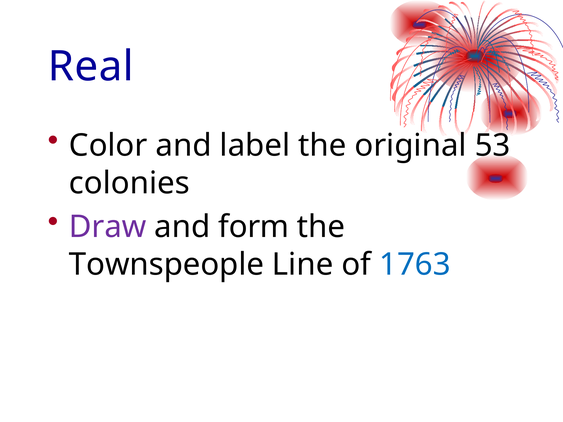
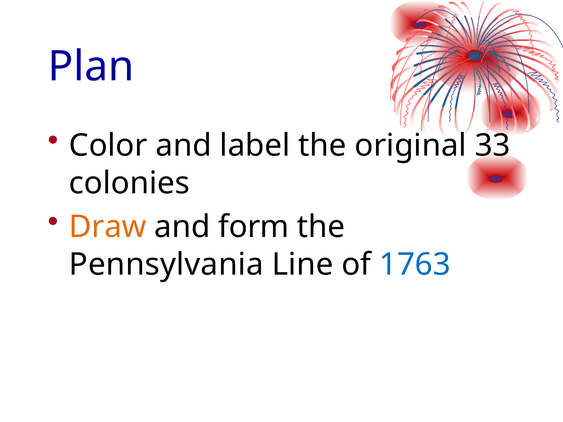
Real: Real -> Plan (91, 67)
53: 53 -> 33 (493, 146)
Draw colour: purple -> orange (108, 227)
Townspeople: Townspeople -> Pennsylvania (166, 265)
